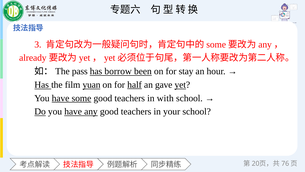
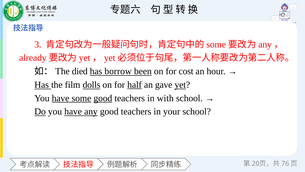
pass: pass -> died (80, 71)
stay: stay -> cost (186, 71)
yuan: yuan -> dolls (92, 85)
good underline: none -> present (103, 98)
